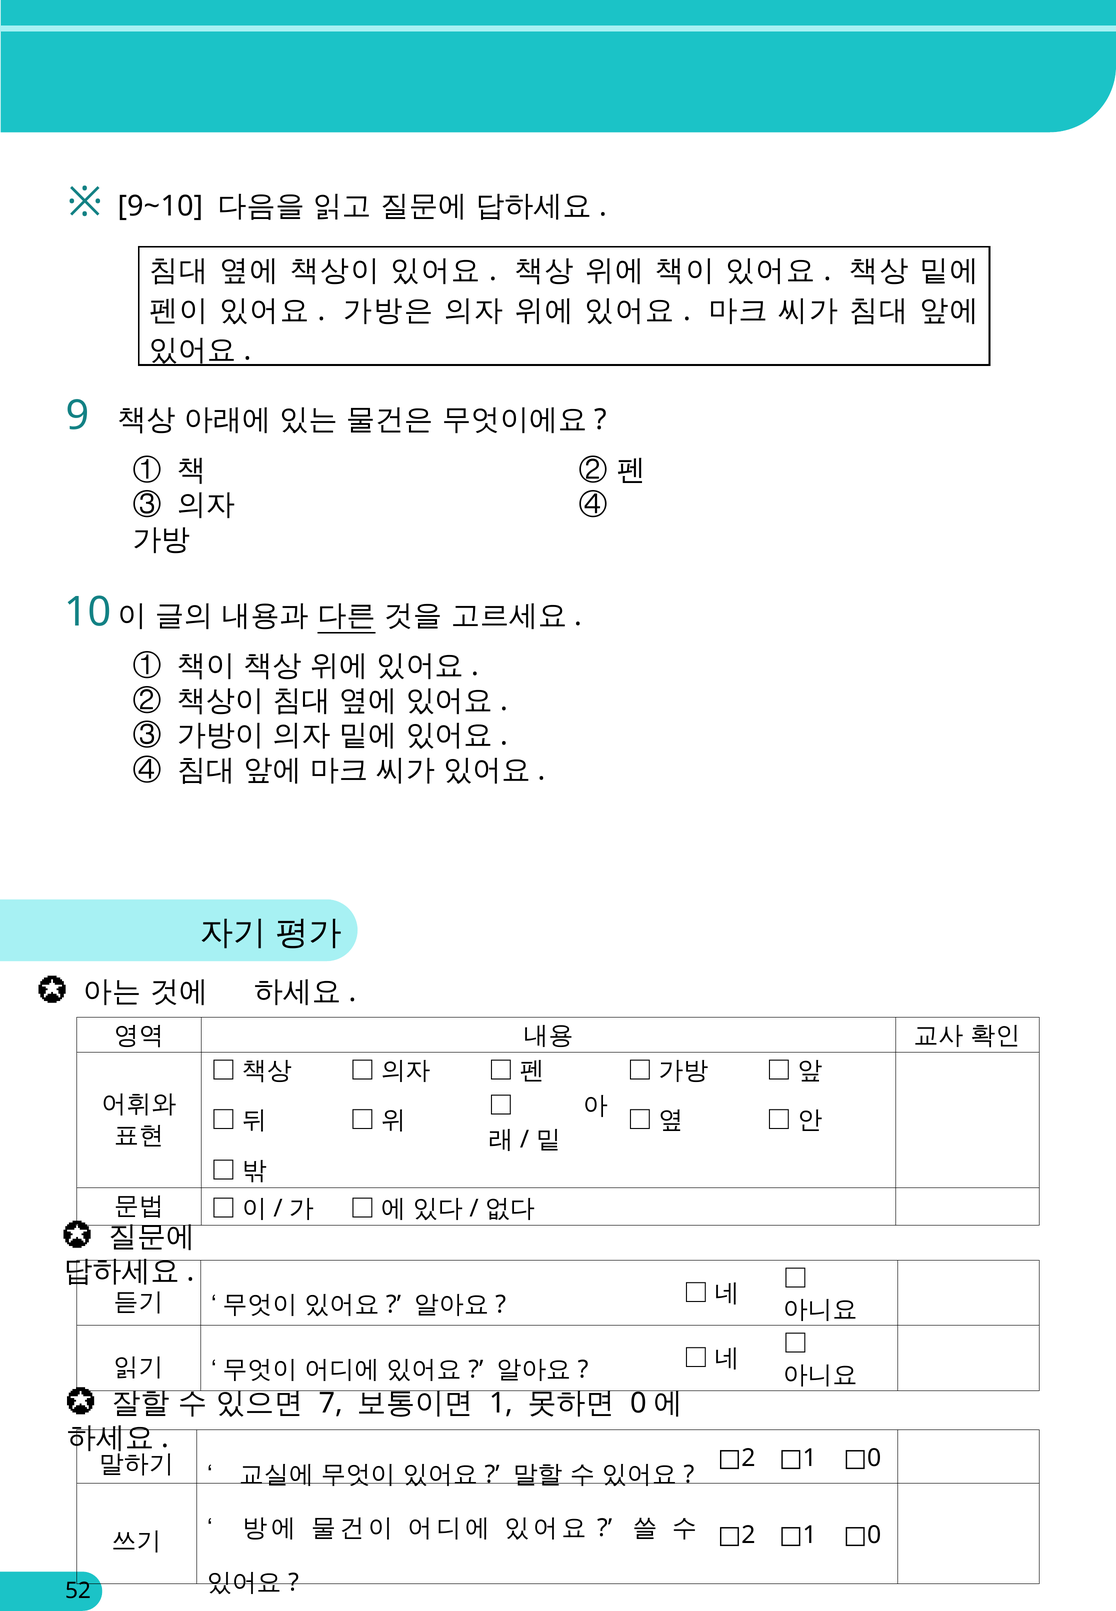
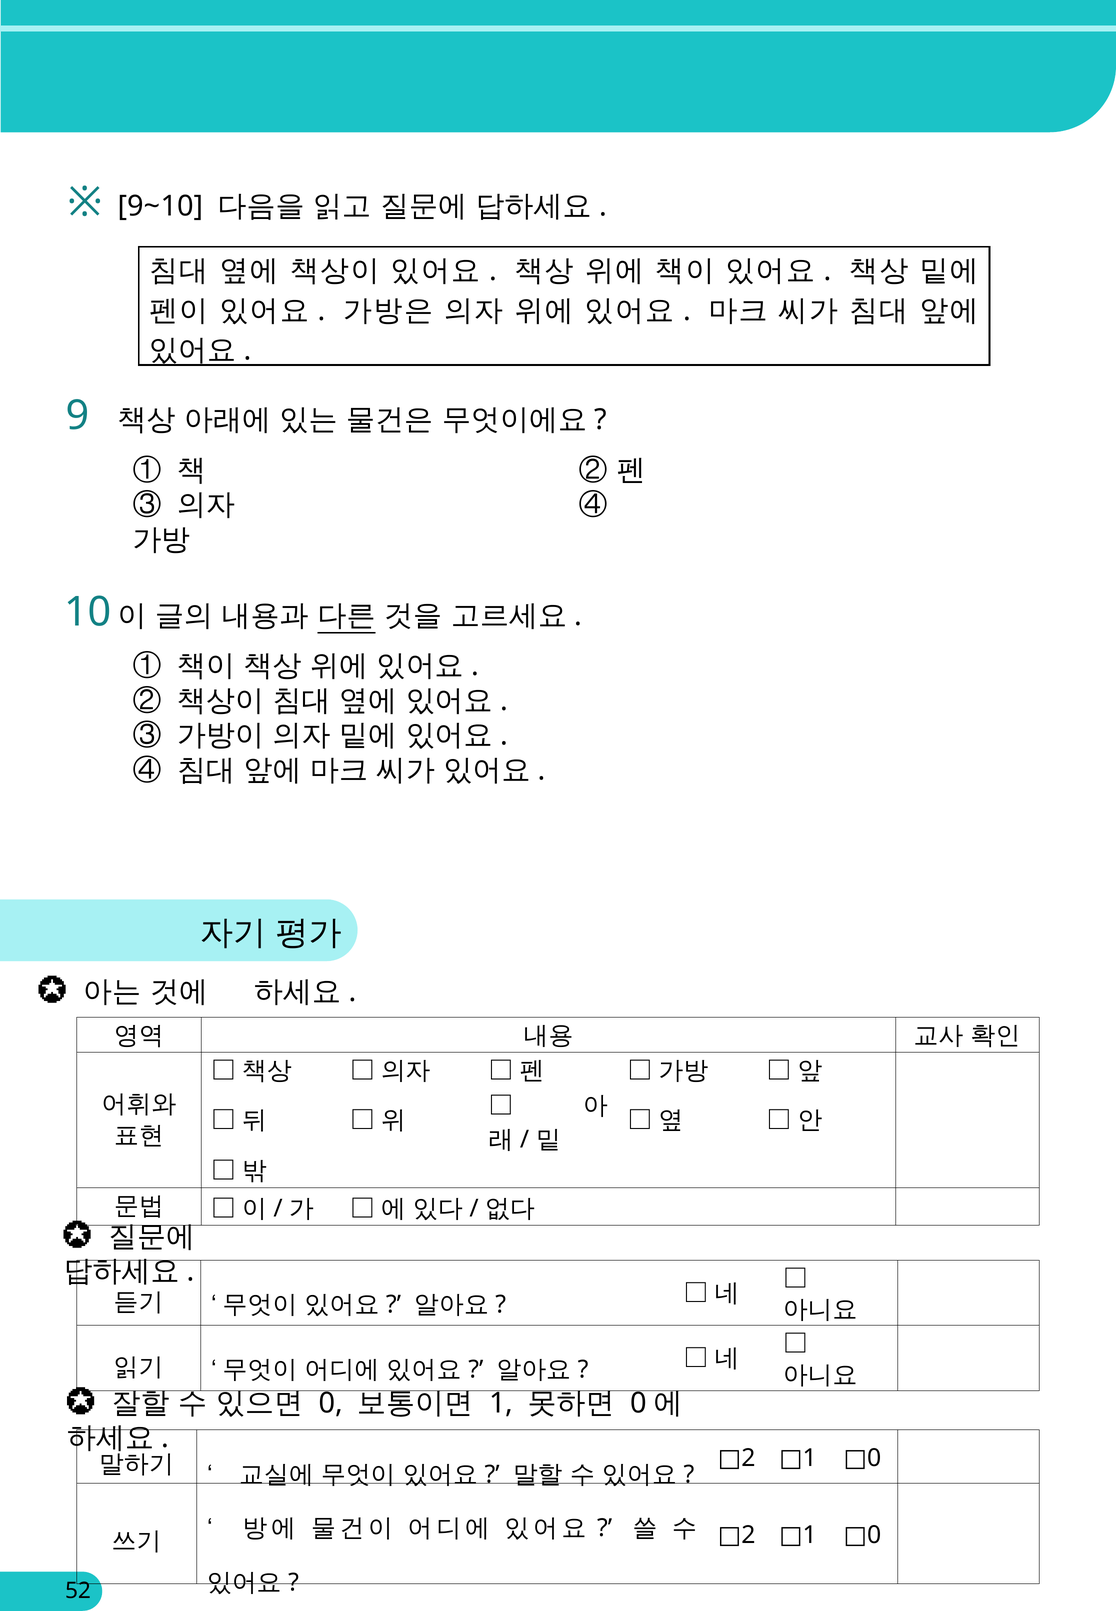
7: 7 -> 0 (331, 1404)
